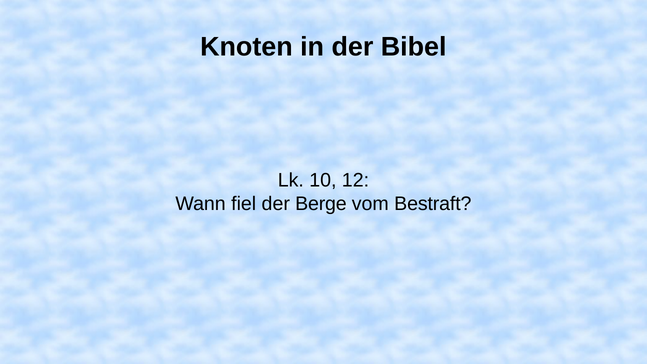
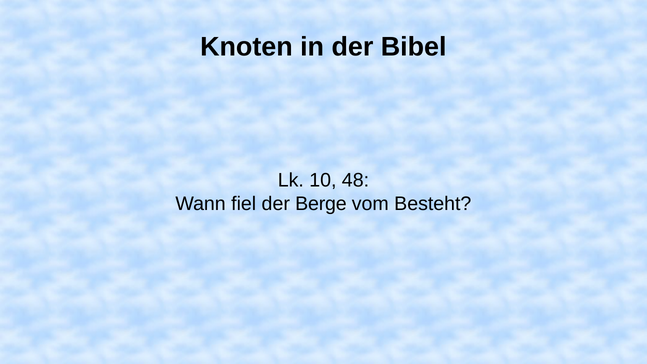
12: 12 -> 48 (355, 180)
Bestraft: Bestraft -> Besteht (433, 204)
